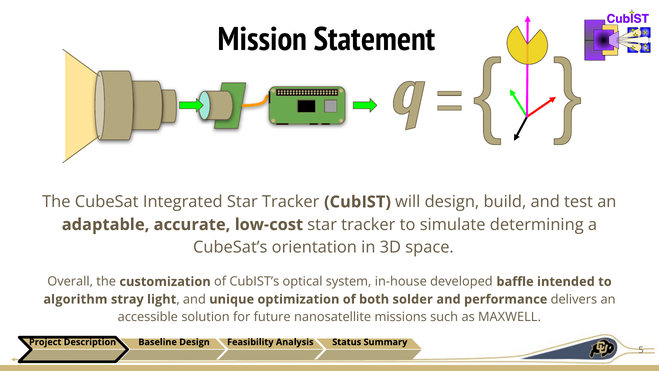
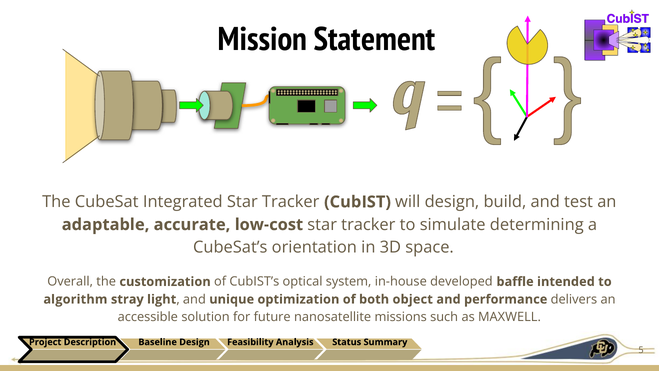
solder: solder -> object (413, 299)
